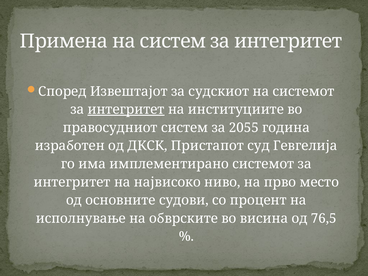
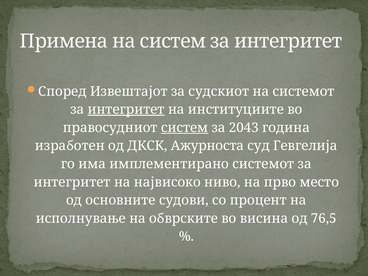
систем underline: none -> present (185, 128)
2055: 2055 -> 2043 (244, 128)
Пристапот: Пристапот -> Ажурноста (208, 146)
